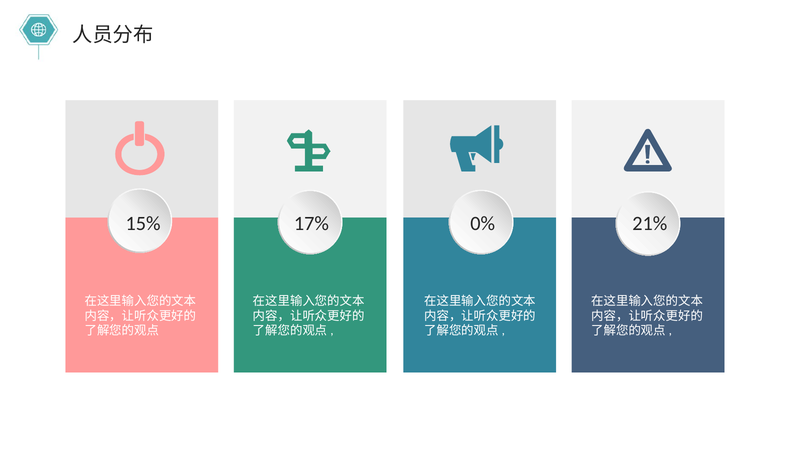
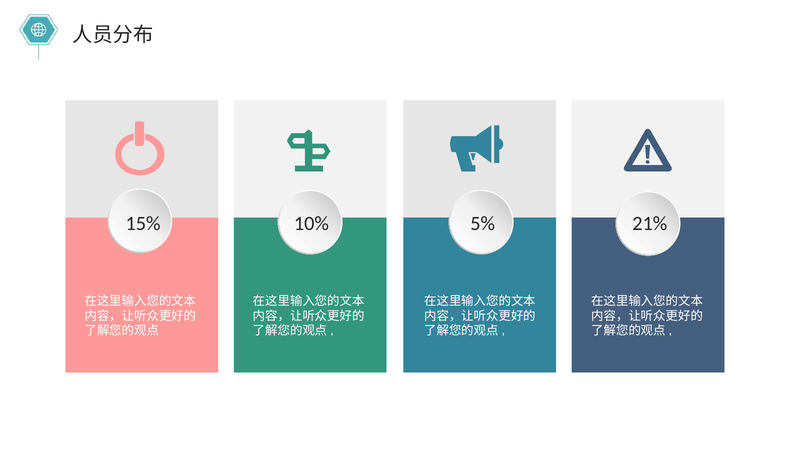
17%: 17% -> 10% (311, 223)
0%: 0% -> 5% (483, 223)
